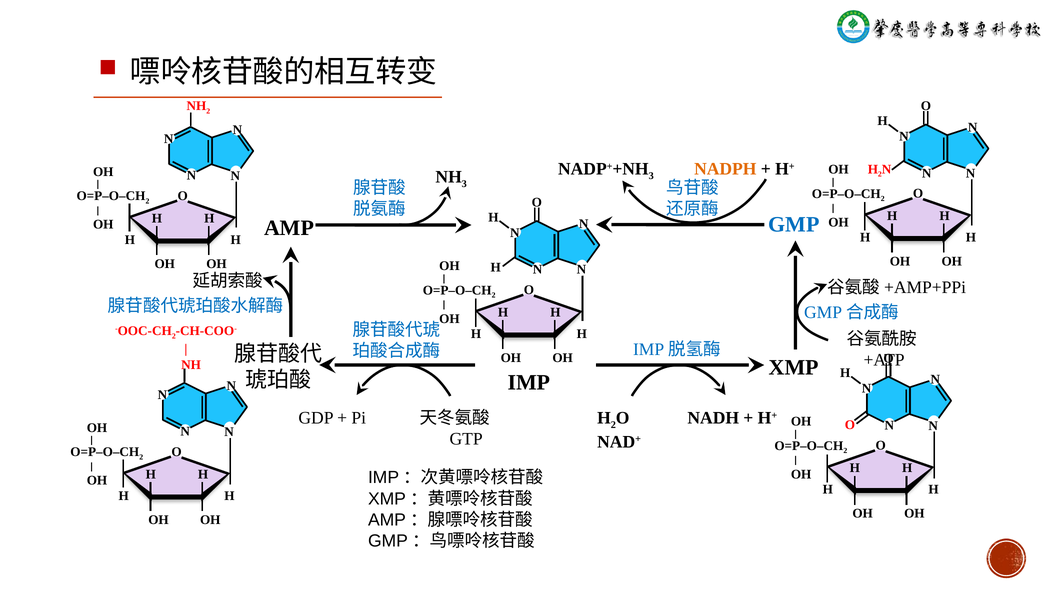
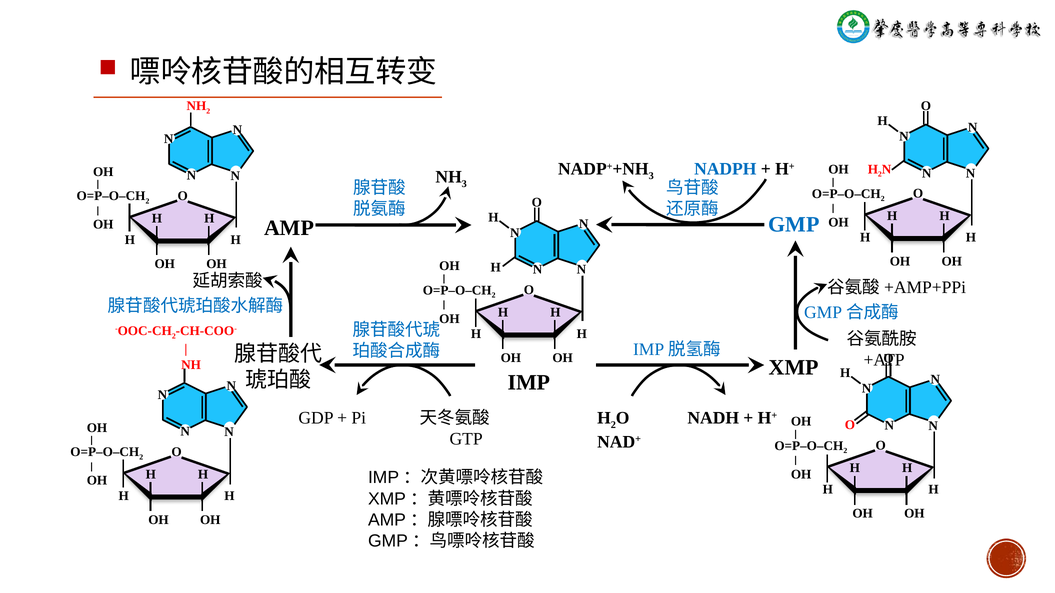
NADPH colour: orange -> blue (725, 169)
